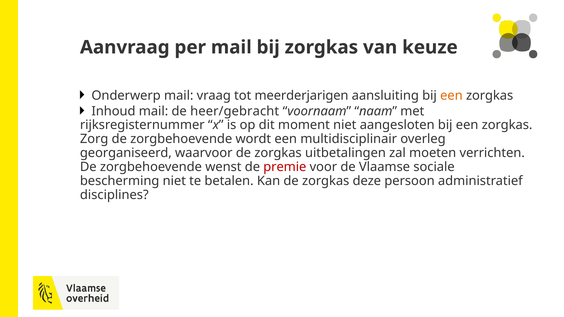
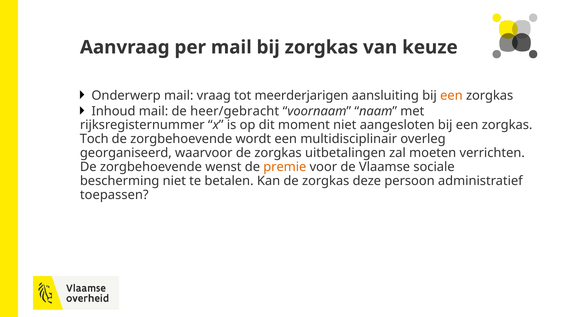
Zorg: Zorg -> Toch (94, 139)
premie colour: red -> orange (285, 167)
disciplines: disciplines -> toepassen (114, 195)
